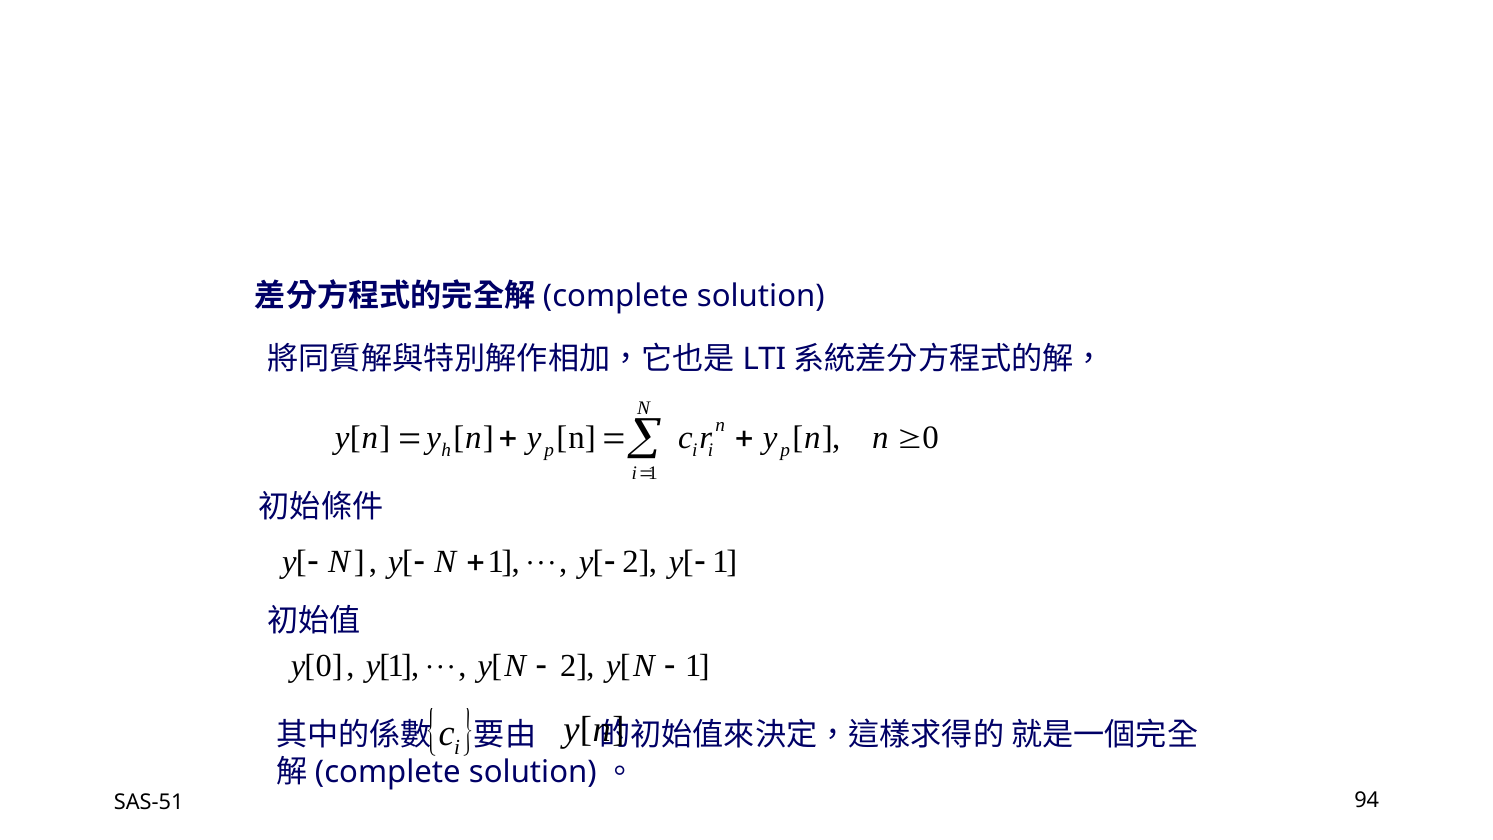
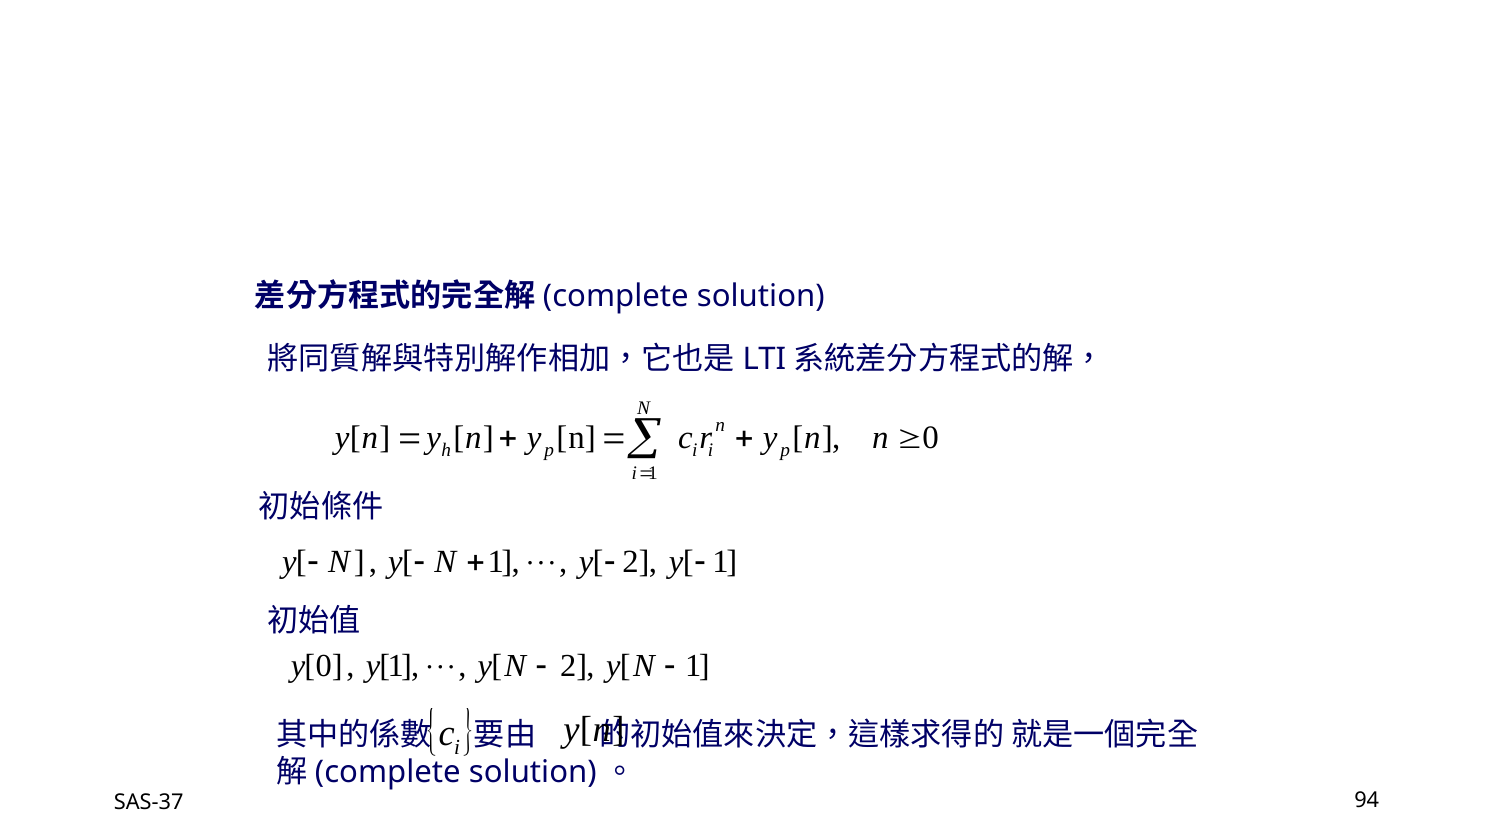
SAS-51: SAS-51 -> SAS-37 (149, 802)
